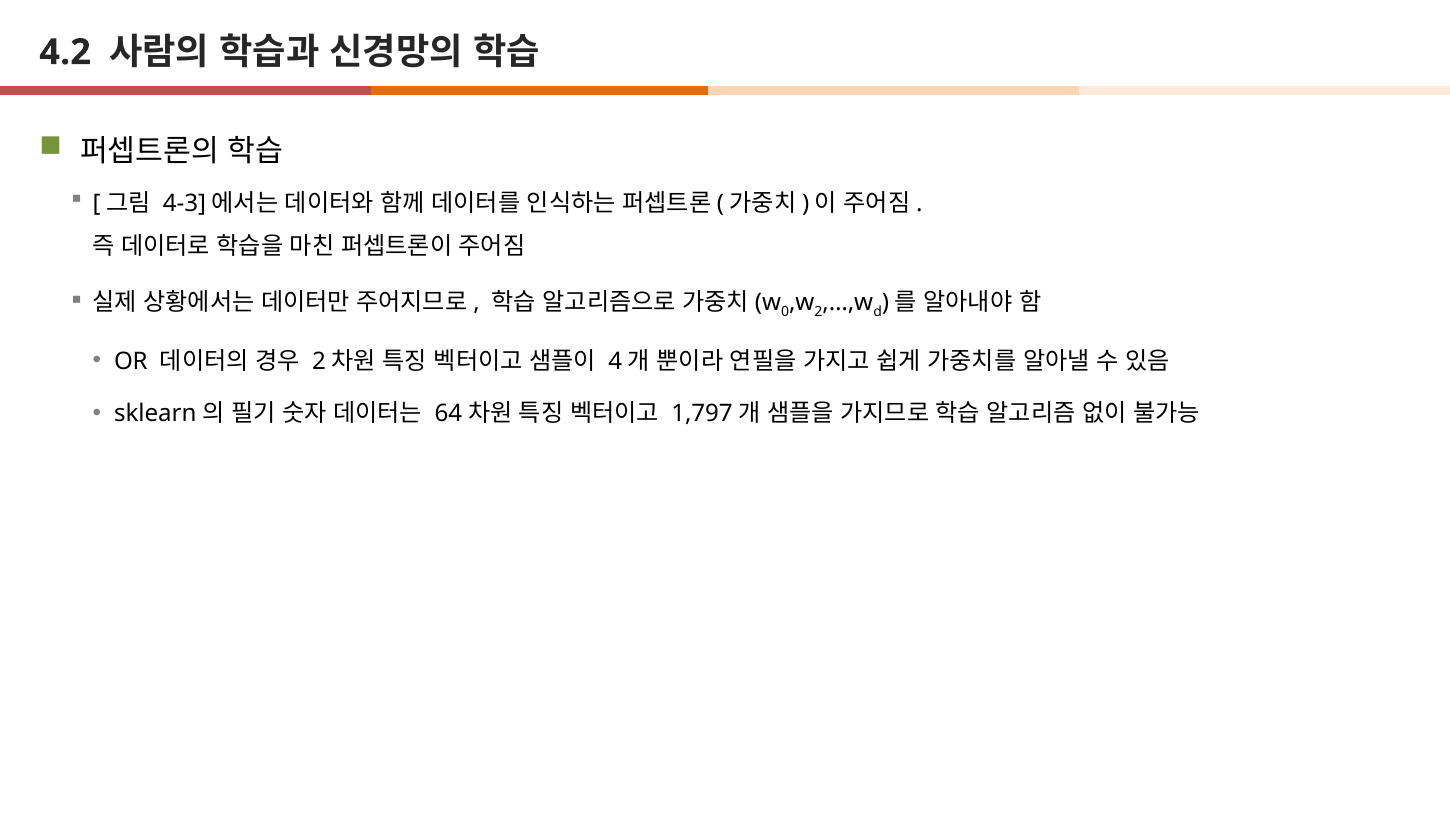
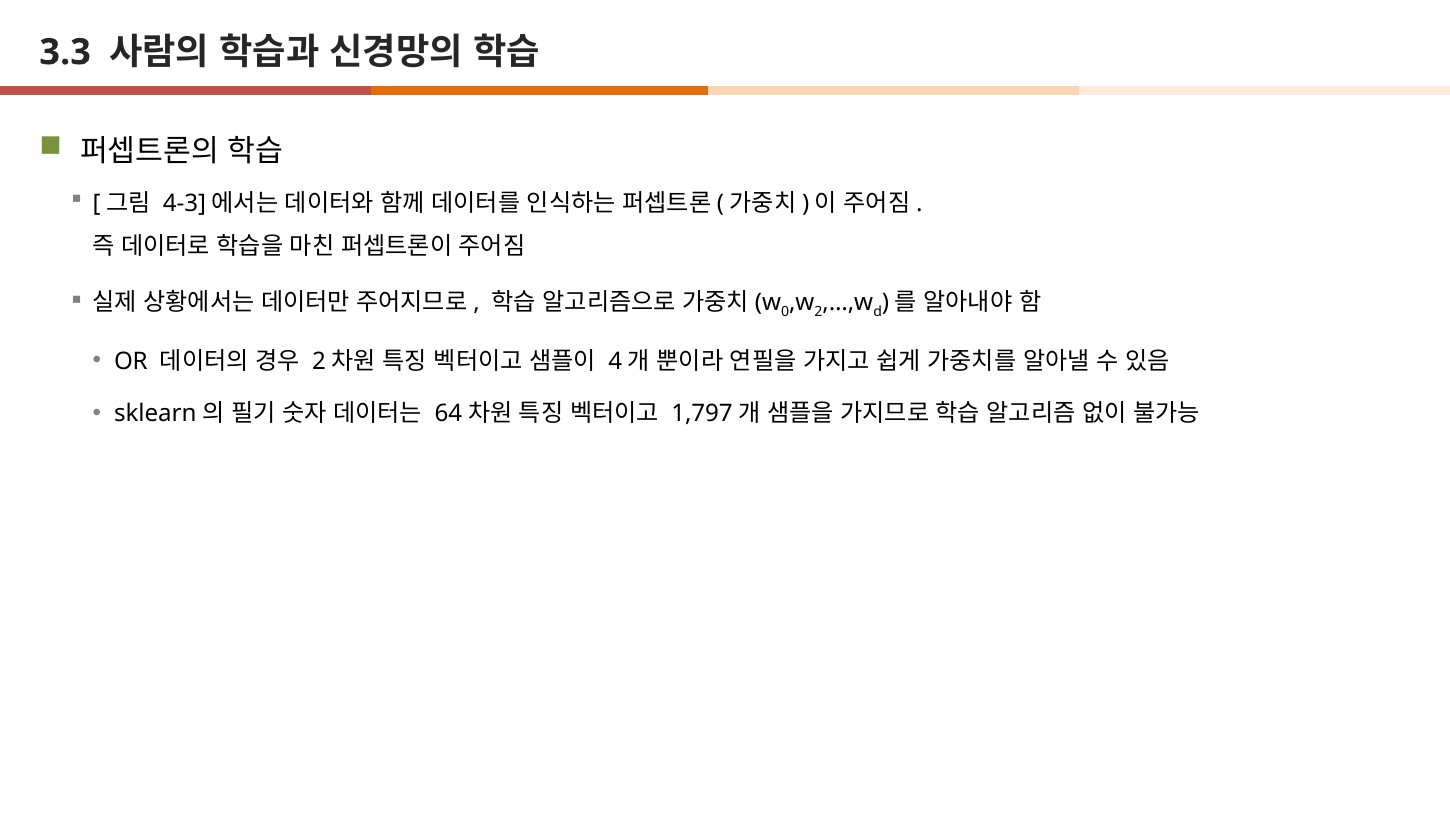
4.2: 4.2 -> 3.3 (65, 52)
